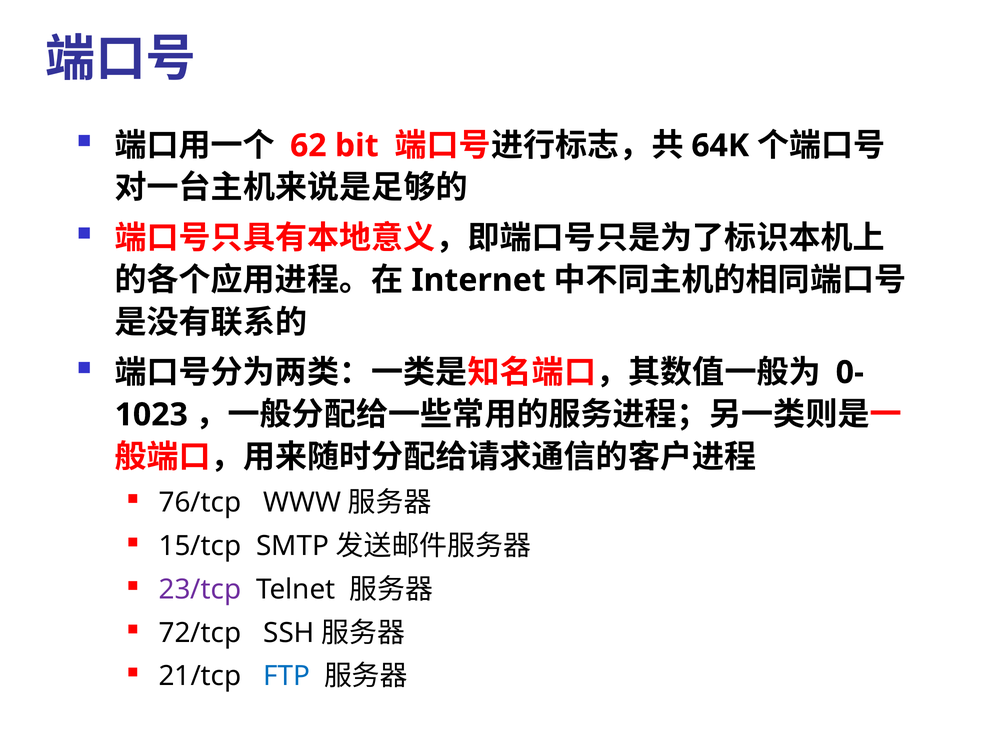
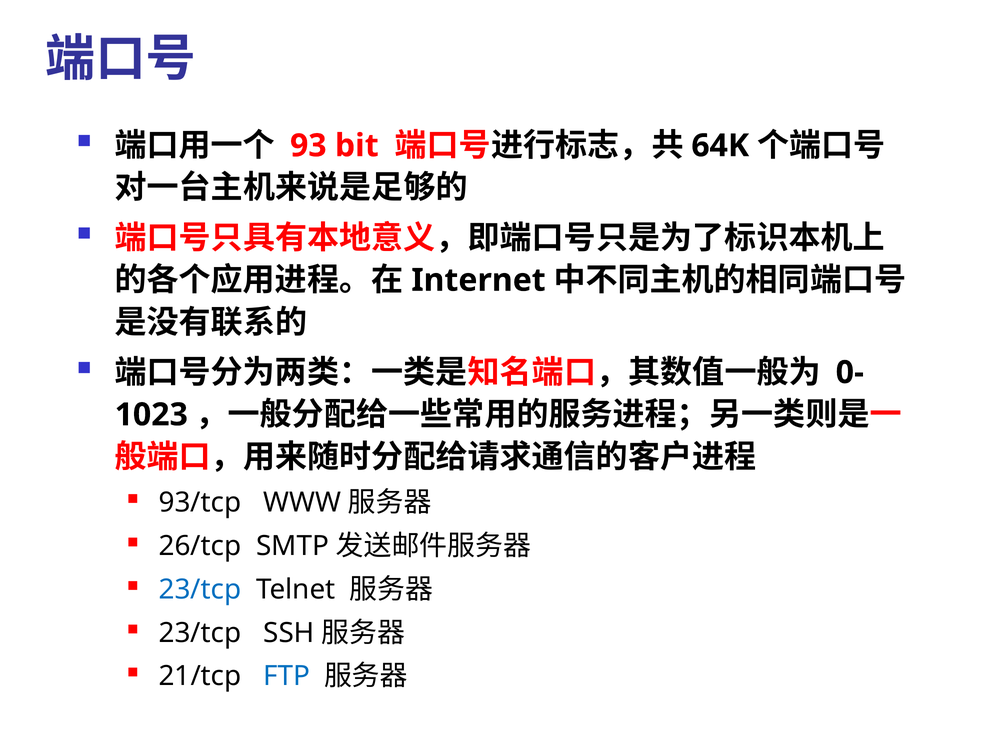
62: 62 -> 93 (308, 146)
76/tcp: 76/tcp -> 93/tcp (200, 503)
15/tcp: 15/tcp -> 26/tcp (200, 546)
23/tcp colour: purple -> blue (200, 590)
72/tcp: 72/tcp -> 23/tcp (200, 633)
